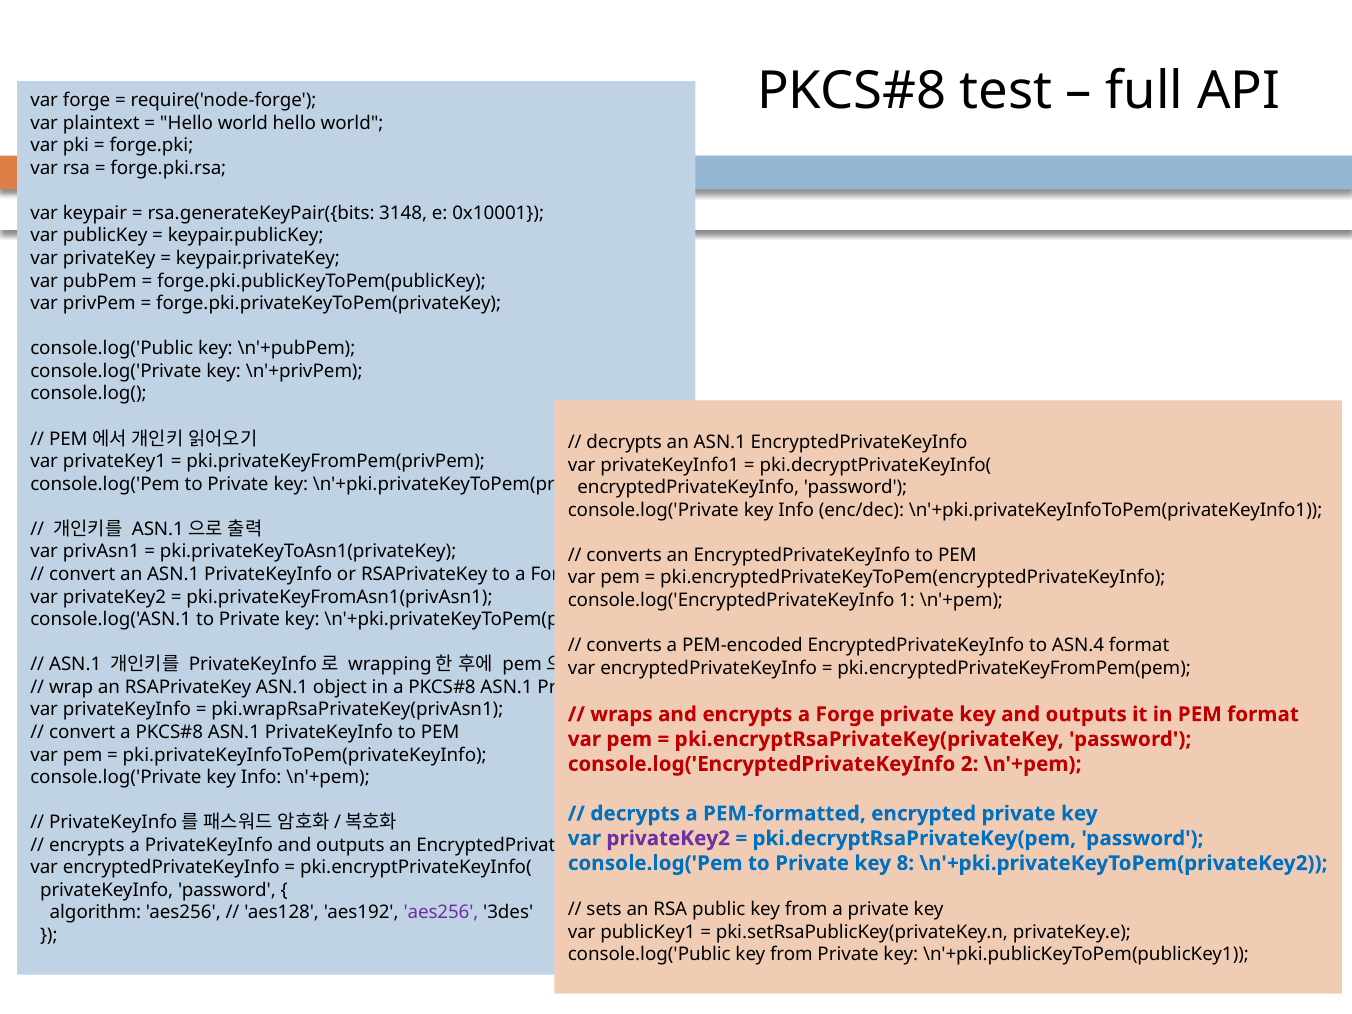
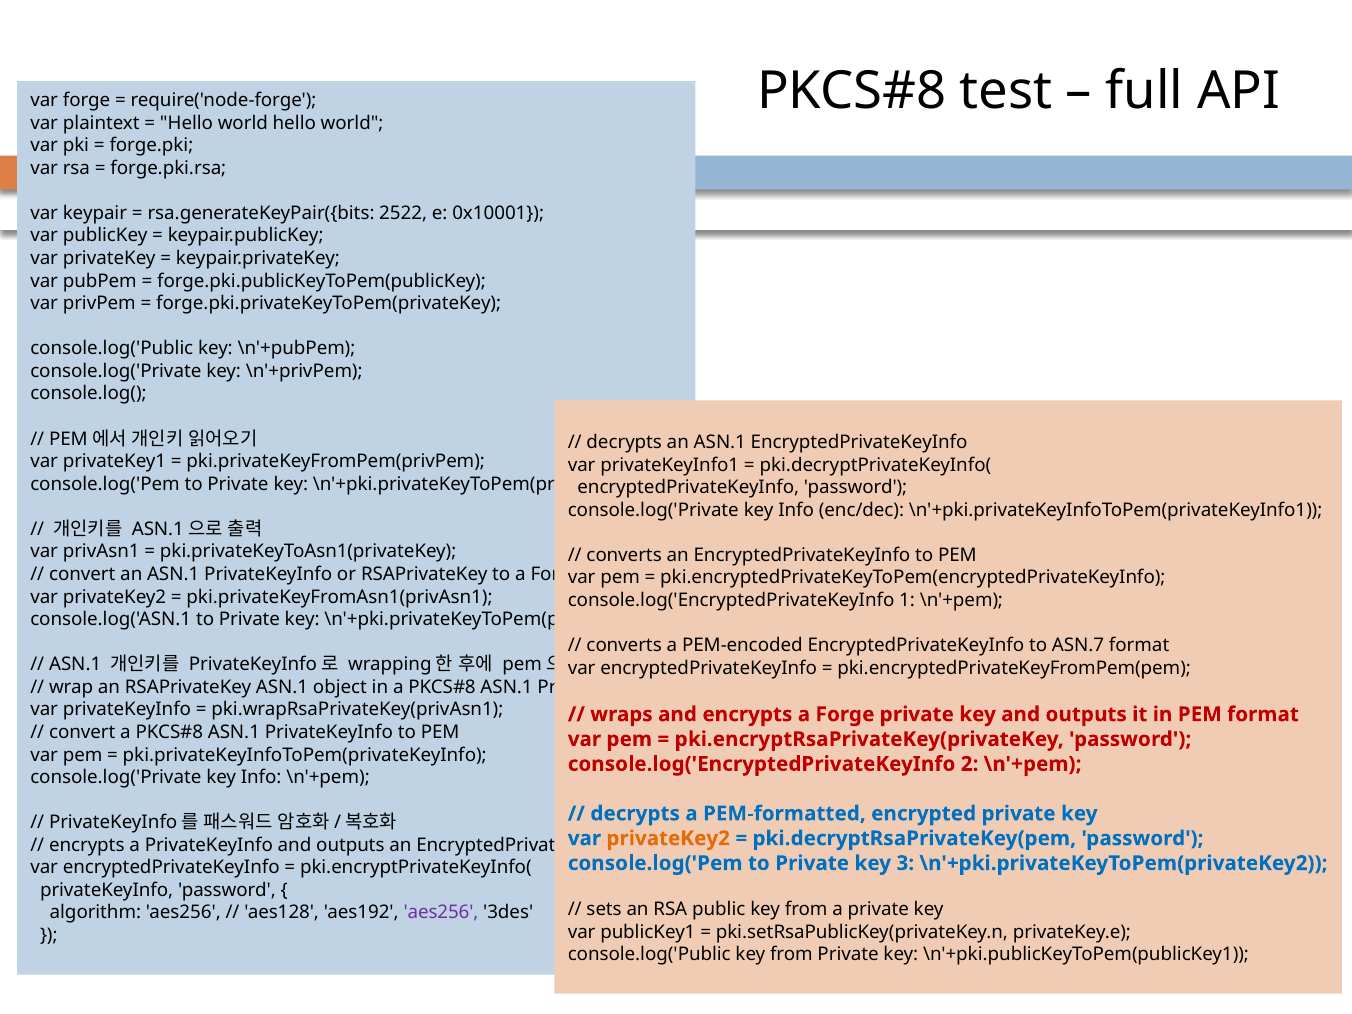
3148: 3148 -> 2522 (403, 213)
ASN.4: ASN.4 -> ASN.7 (1078, 645)
privateKey2 colour: purple -> orange (668, 838)
8: 8 -> 3 (905, 863)
